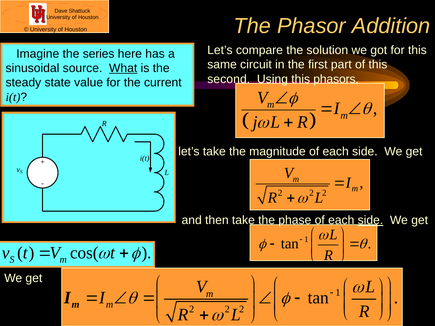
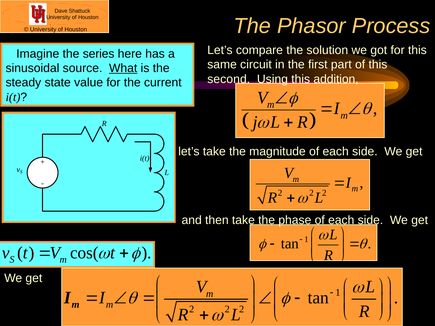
Addition: Addition -> Process (391, 26)
phasors: phasors -> addition (336, 79)
side underline: present -> none (370, 220)
